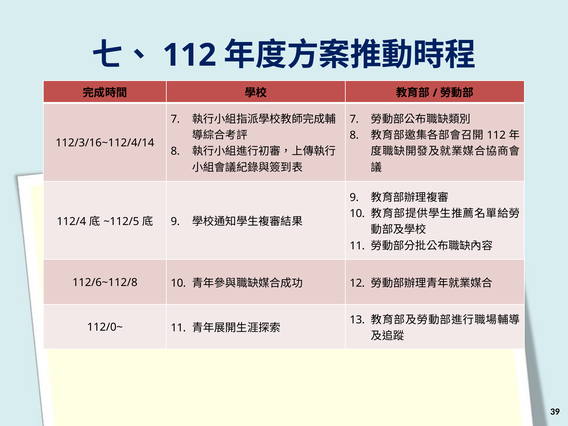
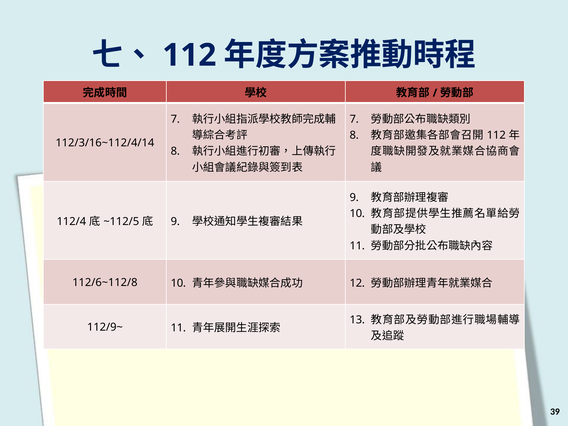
112/0~: 112/0~ -> 112/9~ (105, 327)
